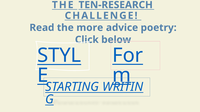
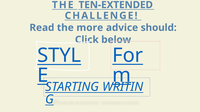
TEN-RESEARCH: TEN-RESEARCH -> TEN-EXTENDED (116, 5)
poetry: poetry -> should (159, 28)
